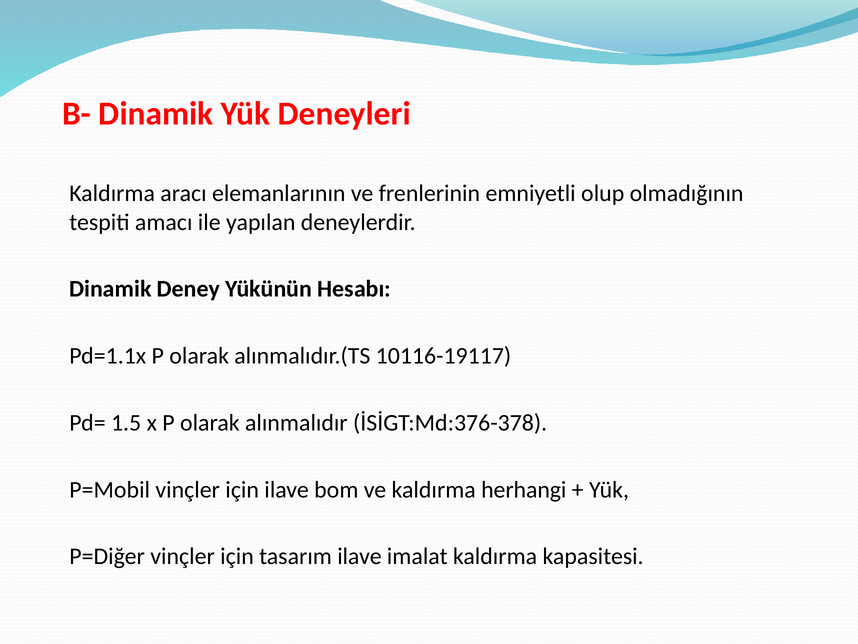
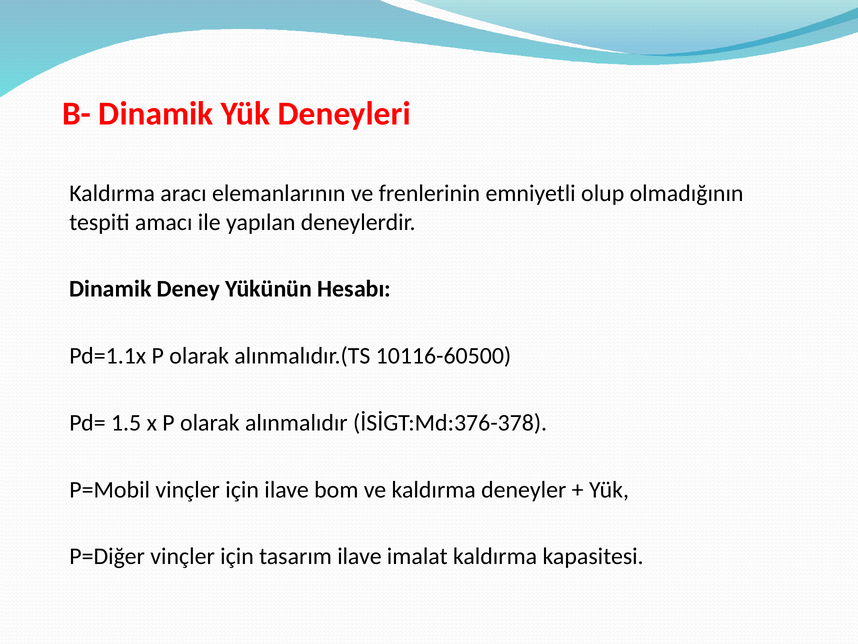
10116-19117: 10116-19117 -> 10116-60500 (443, 356)
herhangi: herhangi -> deneyler (524, 489)
